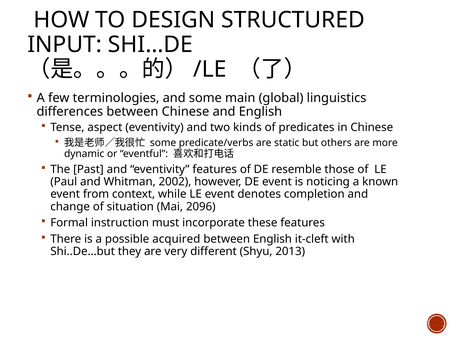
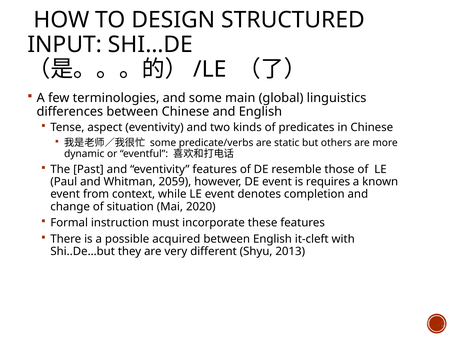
2002: 2002 -> 2059 (175, 182)
noticing: noticing -> requires (328, 182)
2096: 2096 -> 2020 (201, 206)
